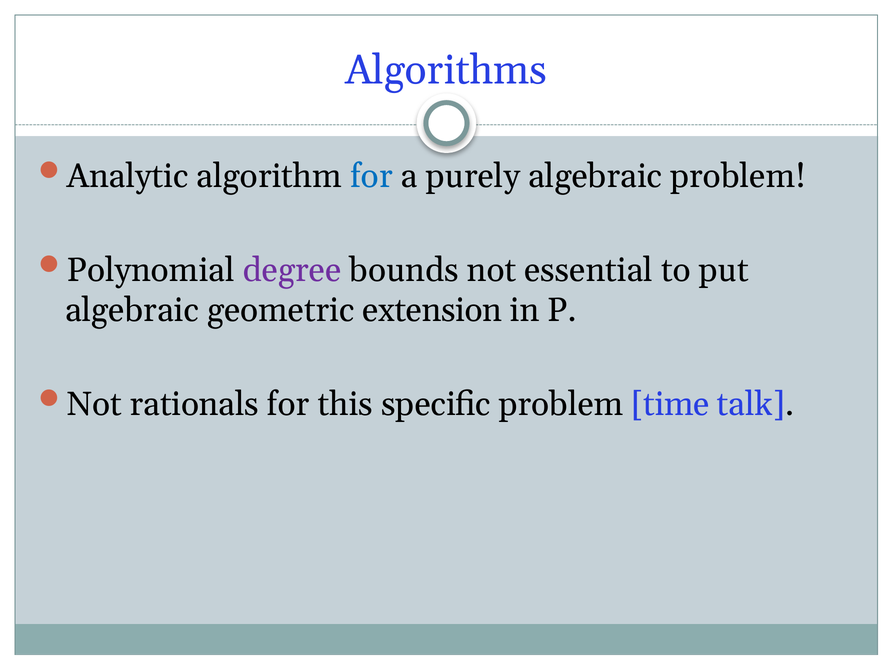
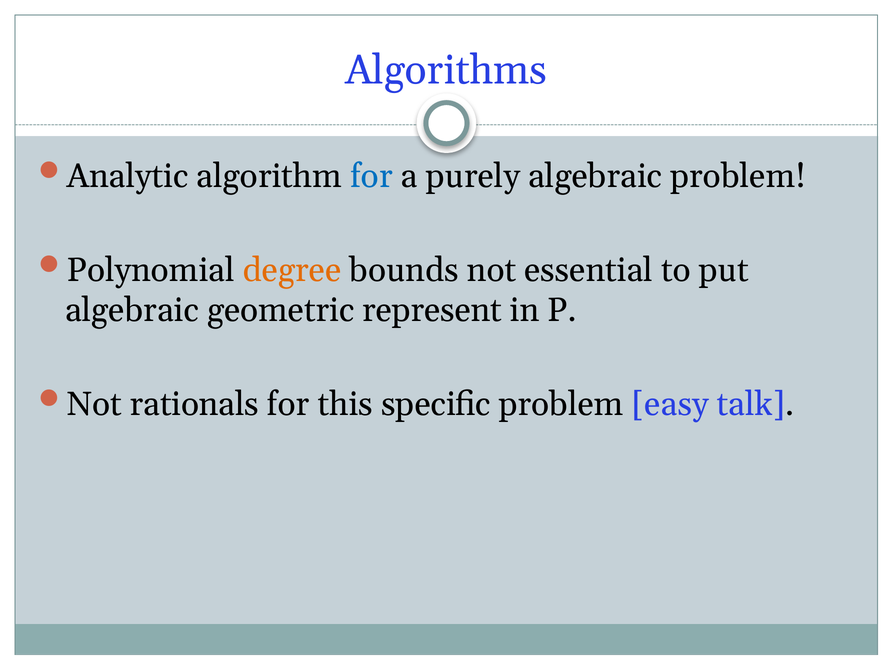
degree colour: purple -> orange (292, 270)
extension: extension -> represent (432, 310)
time: time -> easy (670, 404)
